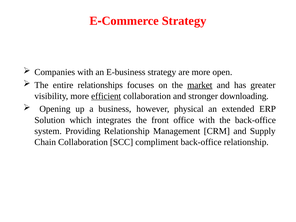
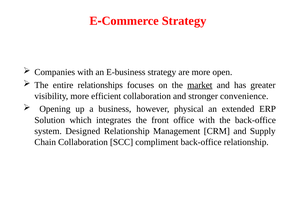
efficient underline: present -> none (106, 96)
downloading: downloading -> convenience (244, 96)
Providing: Providing -> Designed (83, 131)
